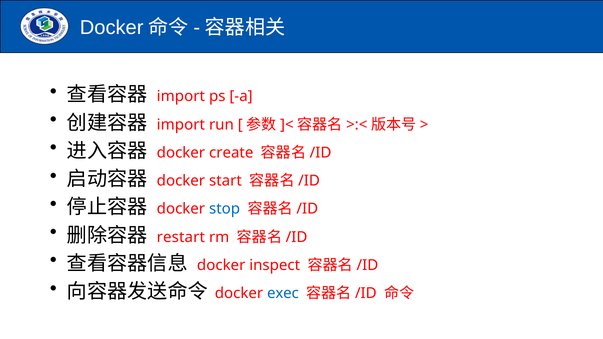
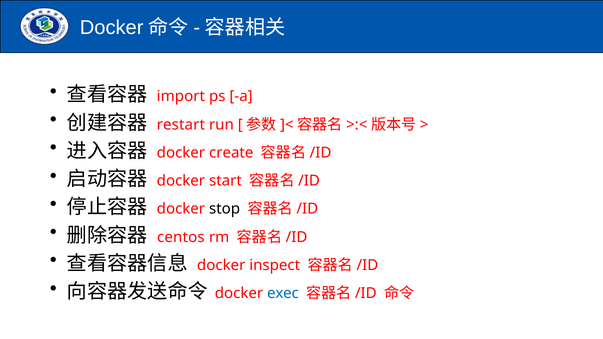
import: import -> restart (181, 125)
stop colour: blue -> black (225, 209)
restart: restart -> centos (181, 237)
